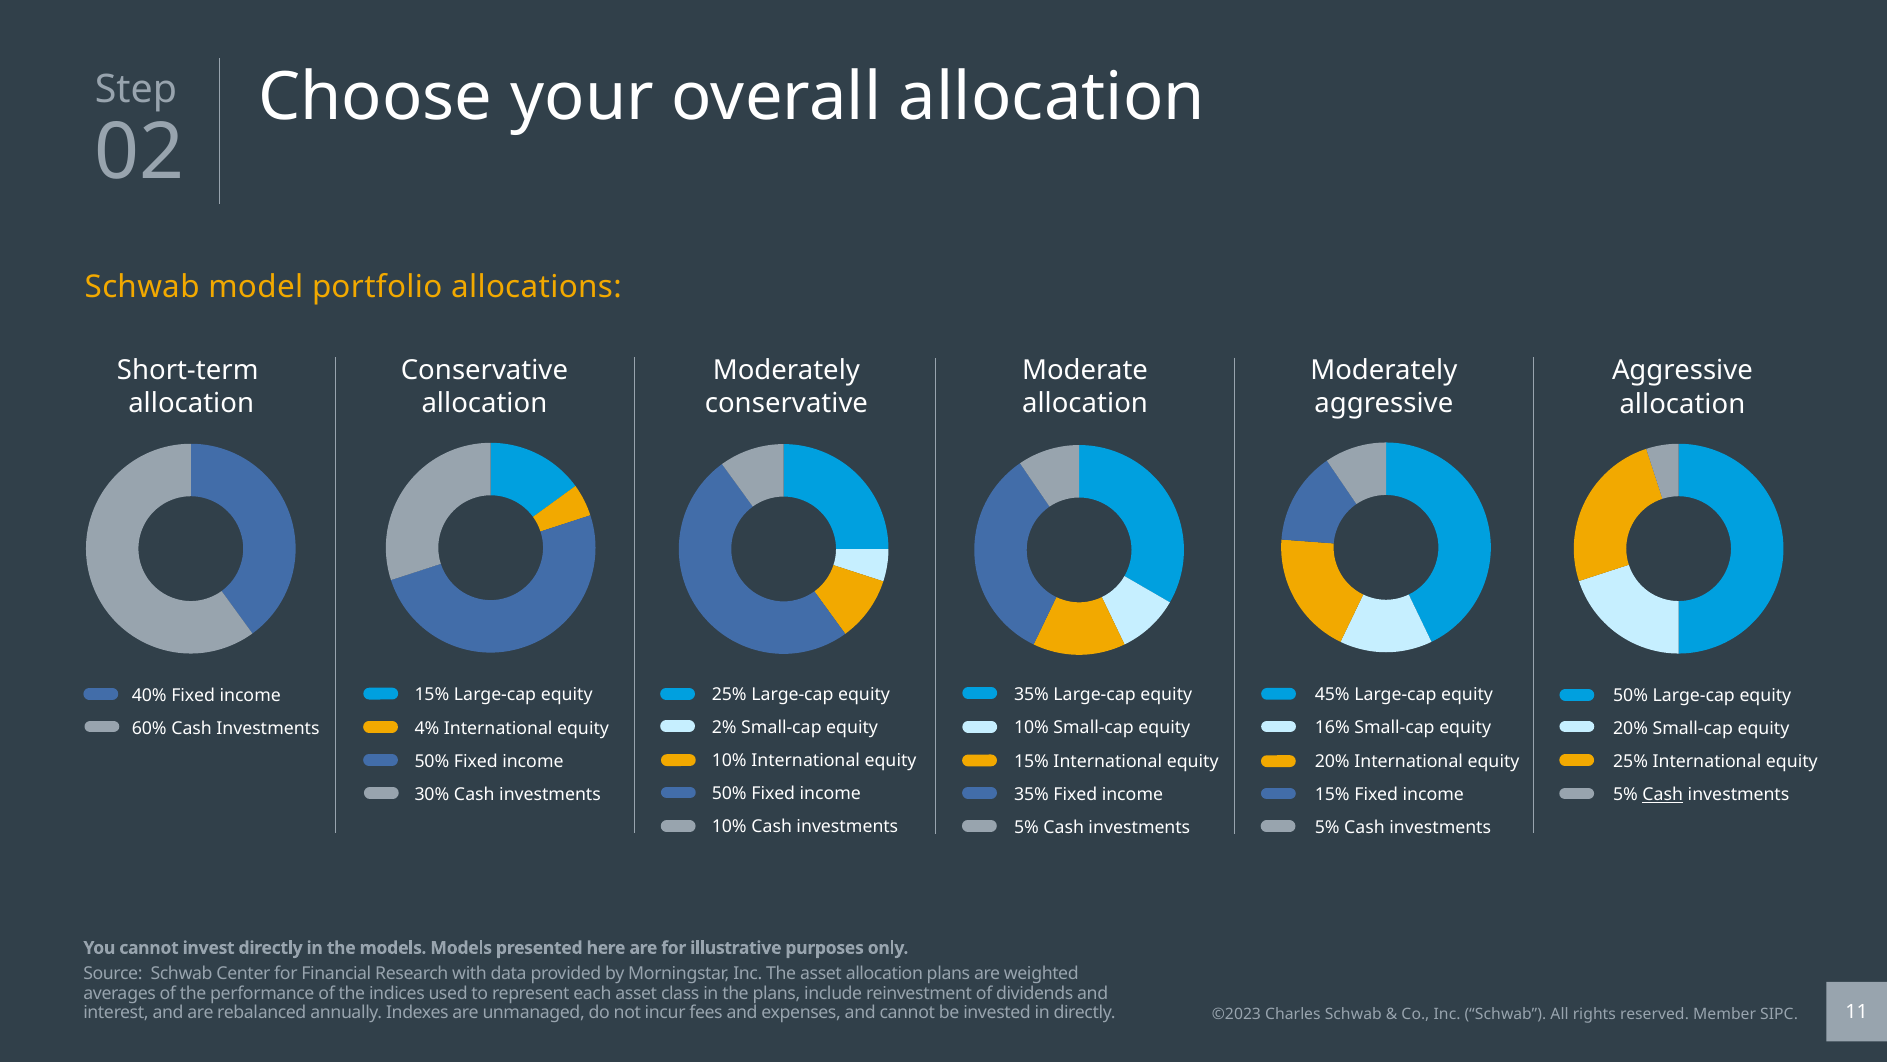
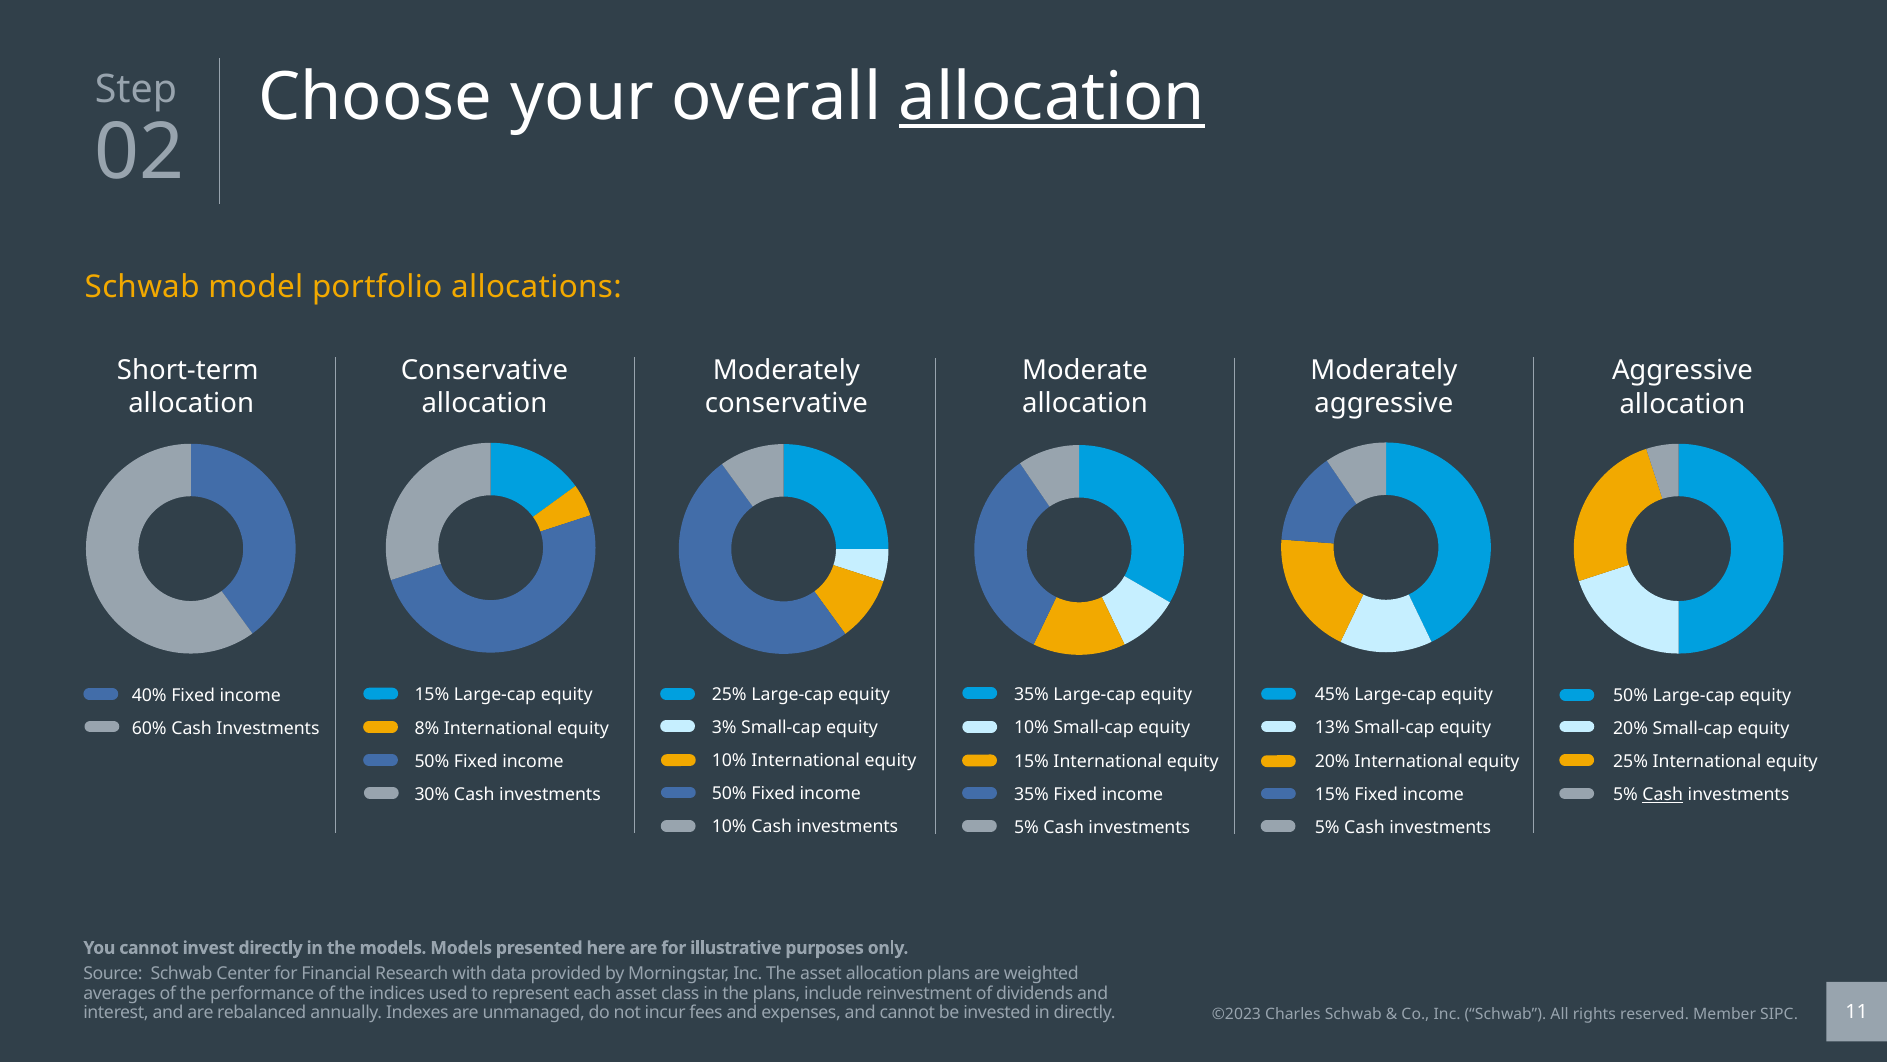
allocation underline: none -> present (1052, 97)
2%: 2% -> 3% (724, 727)
4%: 4% -> 8% (427, 728)
16%: 16% -> 13% (1332, 728)
